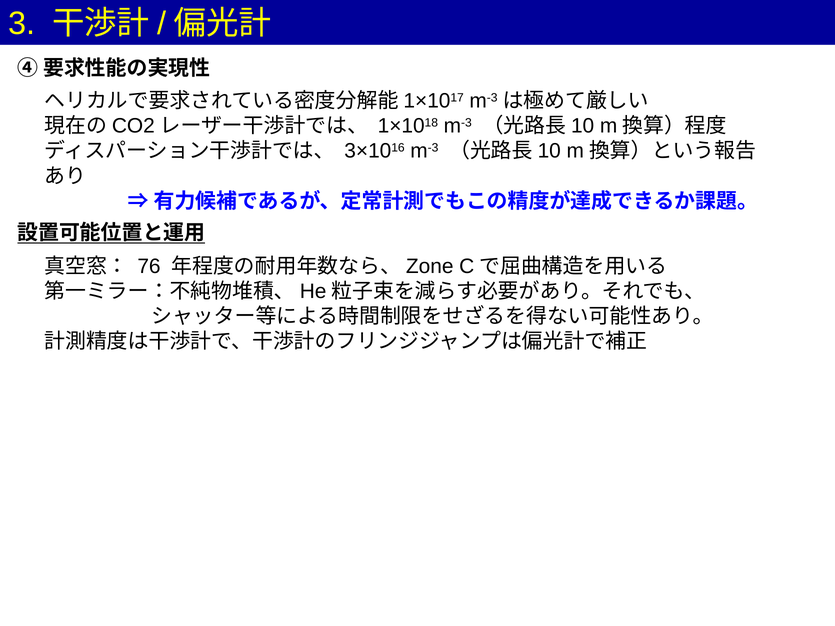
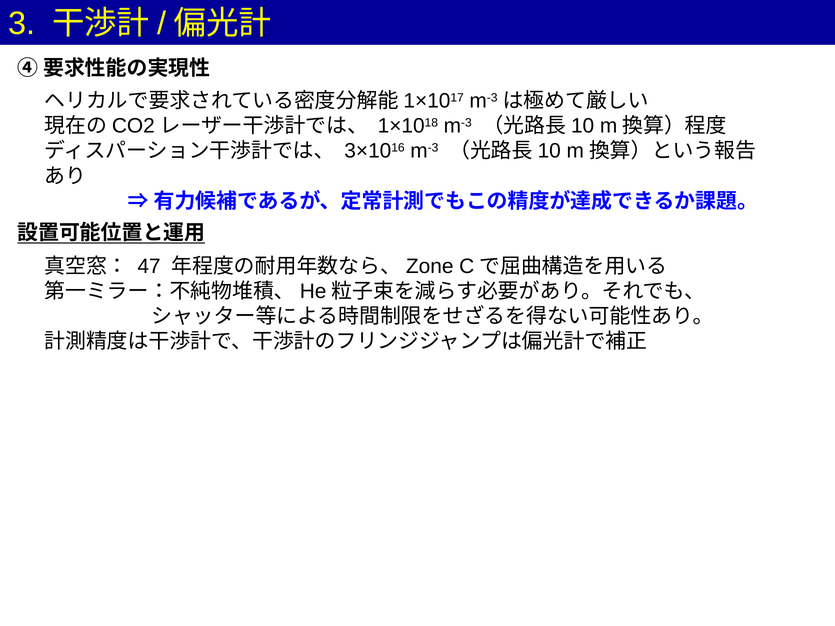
76: 76 -> 47 (149, 267)
